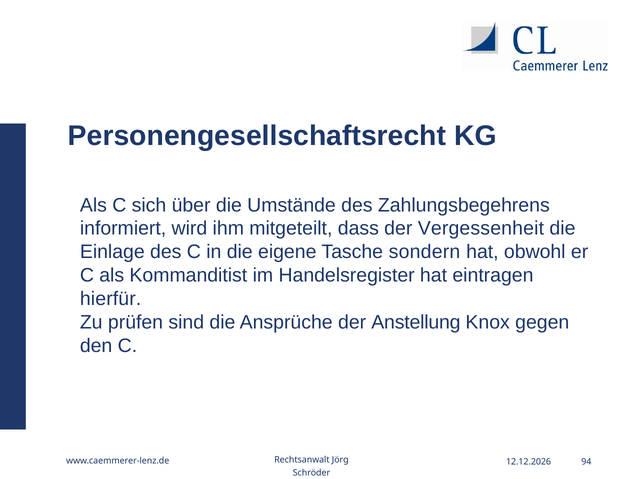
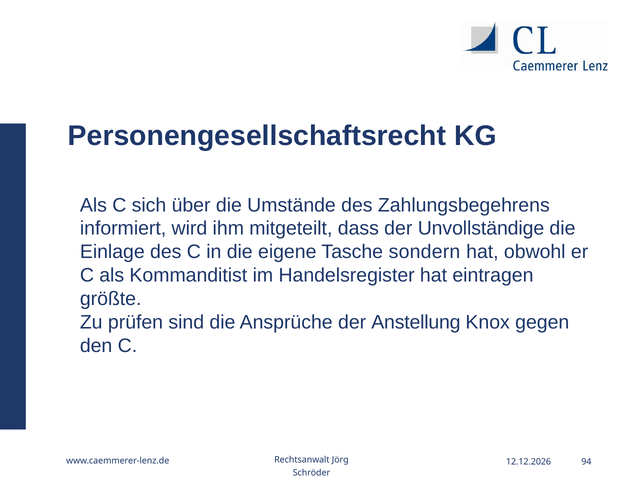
Vergessenheit: Vergessenheit -> Unvollständige (481, 228)
hierfür: hierfür -> größte (111, 298)
